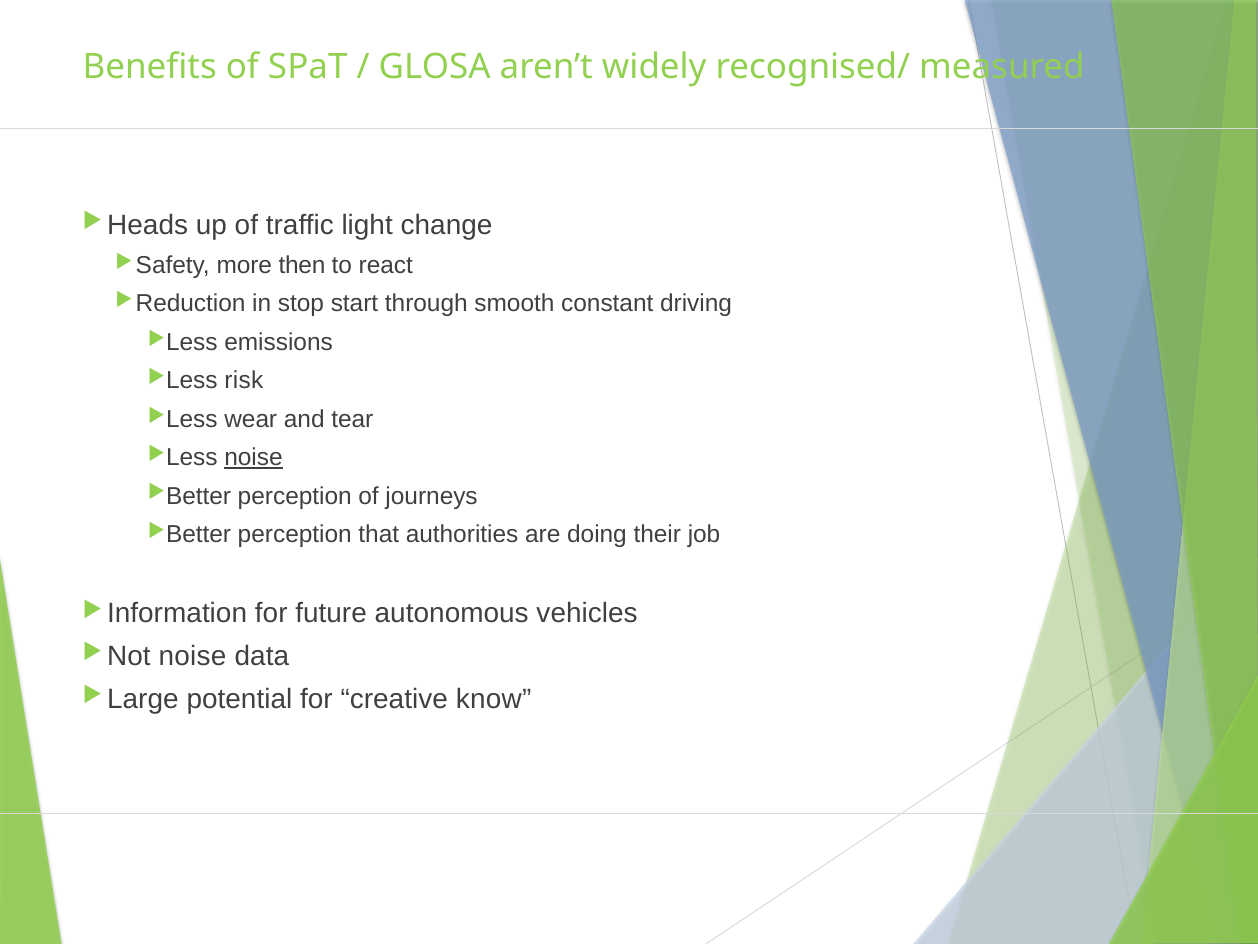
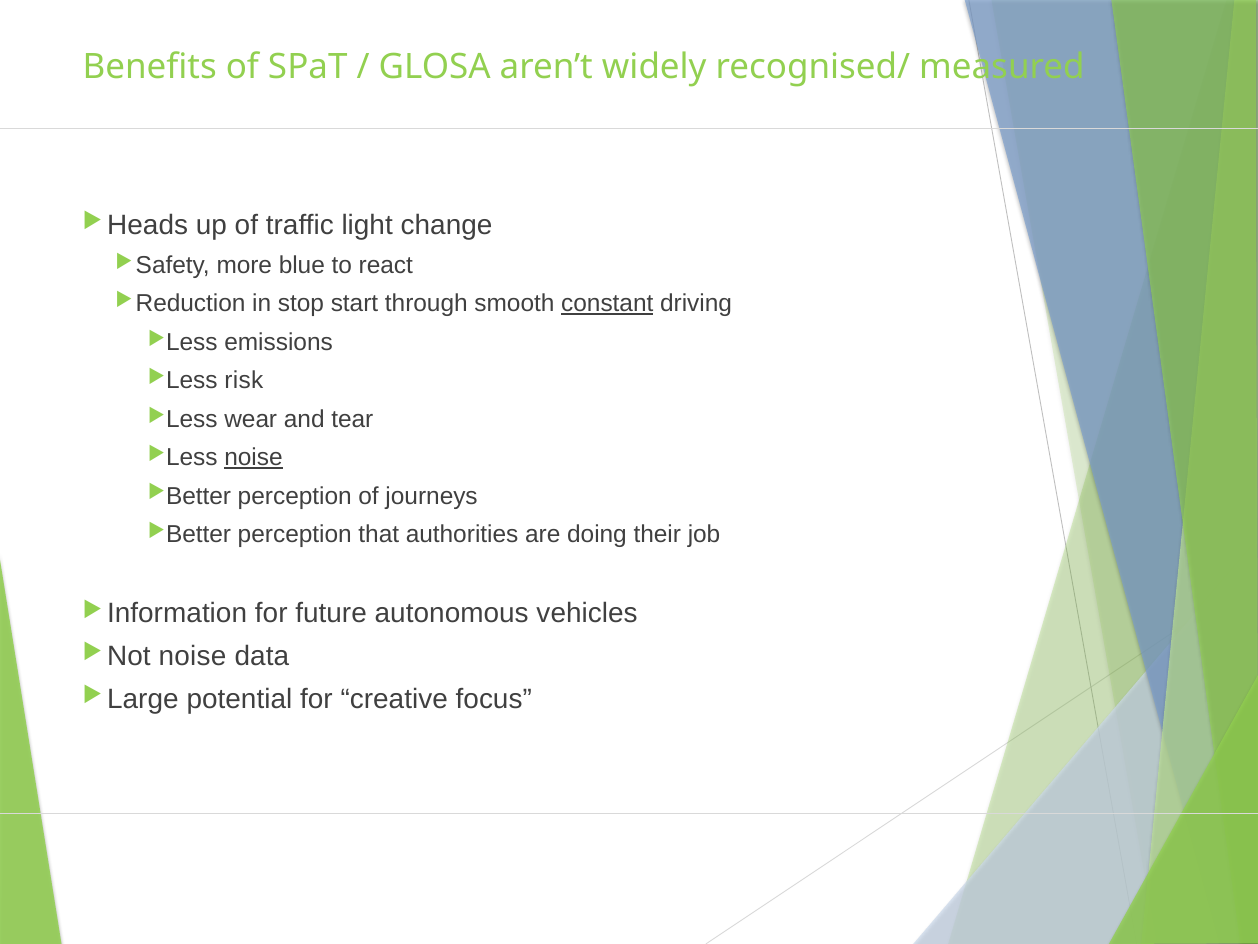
then: then -> blue (302, 265)
constant underline: none -> present (607, 304)
know: know -> focus (494, 699)
